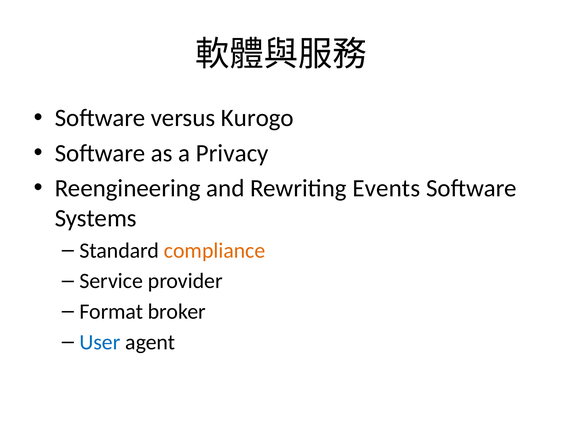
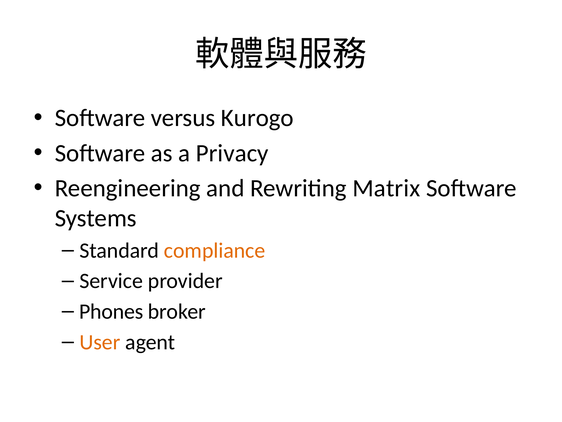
Events: Events -> Matrix (386, 188)
Format: Format -> Phones (111, 311)
User colour: blue -> orange (100, 342)
